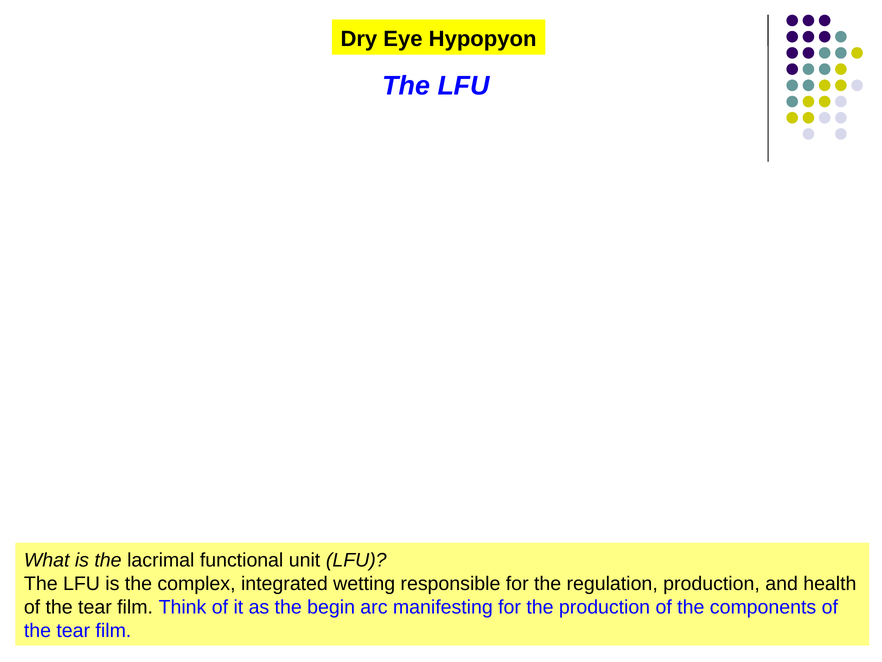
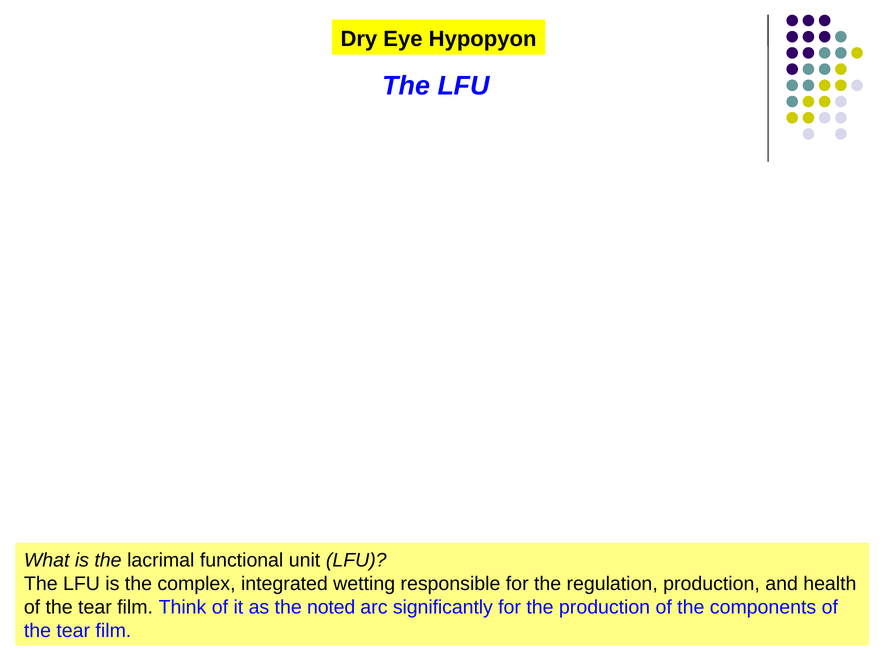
begin: begin -> noted (331, 607)
manifesting: manifesting -> significantly (443, 607)
